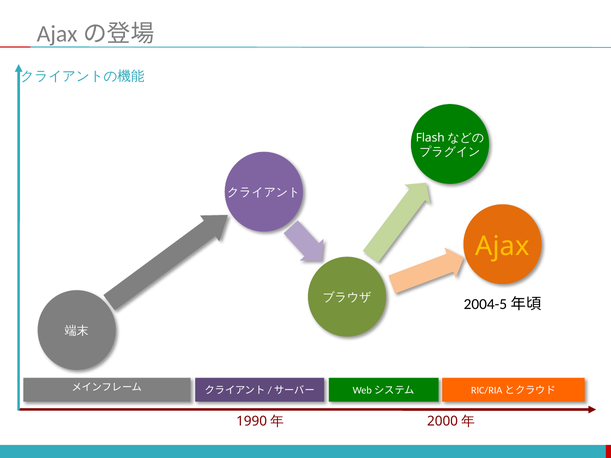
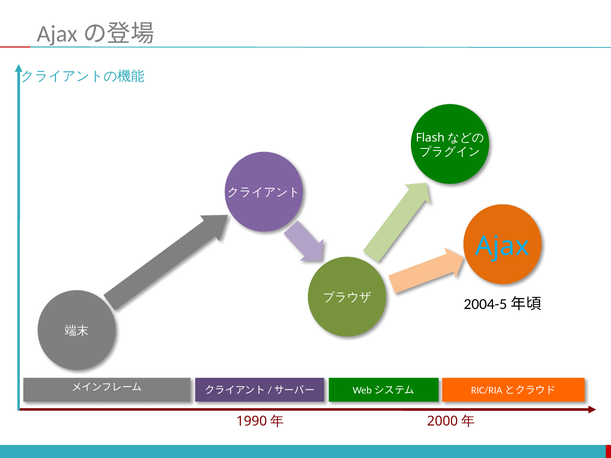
Ajax colour: yellow -> light blue (502, 246)
